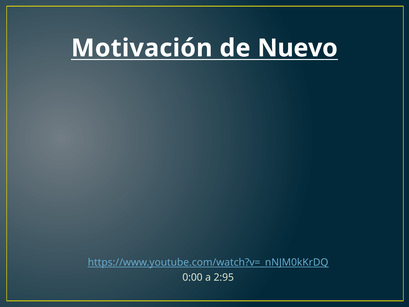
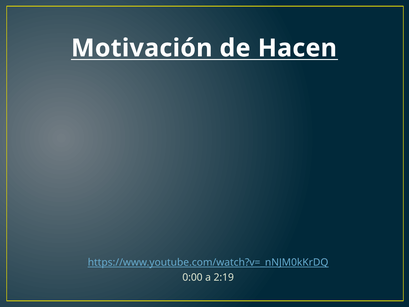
Nuevo: Nuevo -> Hacen (297, 48)
2:95: 2:95 -> 2:19 (224, 277)
